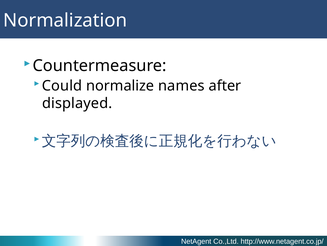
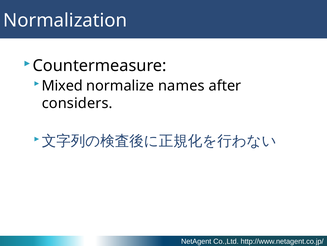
Could: Could -> Mixed (62, 85)
displayed: displayed -> considers (77, 103)
